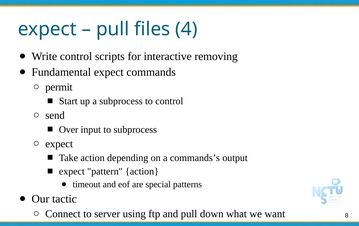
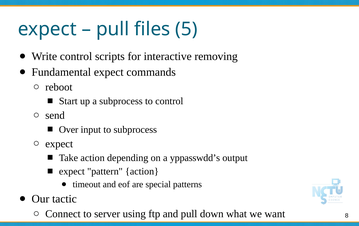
4: 4 -> 5 (186, 29)
permit: permit -> reboot (59, 87)
commands’s: commands’s -> yppasswdd’s (195, 158)
